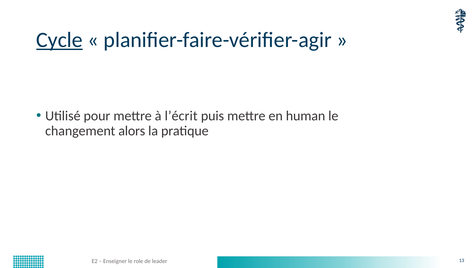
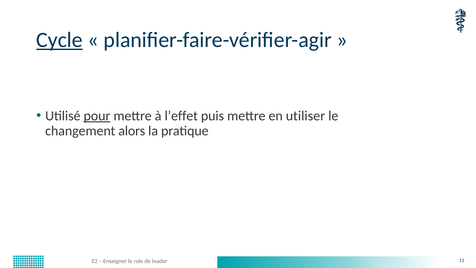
pour underline: none -> present (97, 116)
l’écrit: l’écrit -> l’effet (181, 116)
human: human -> utiliser (305, 116)
